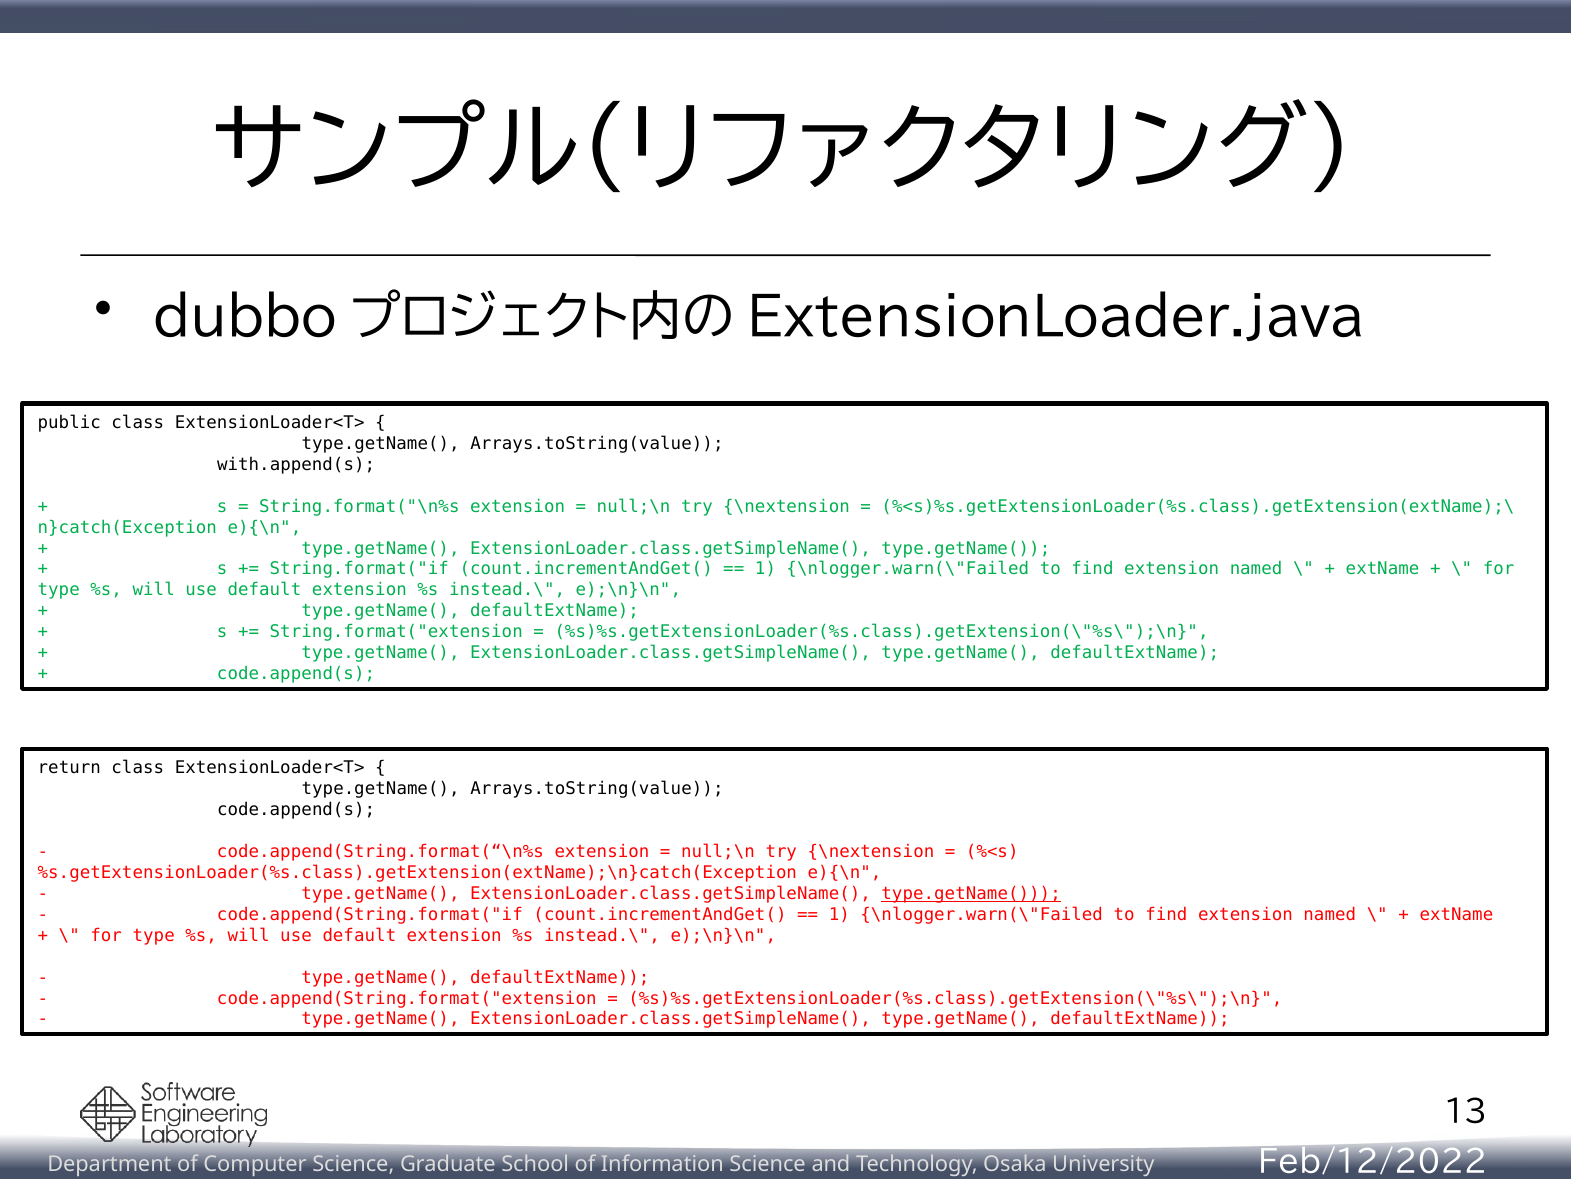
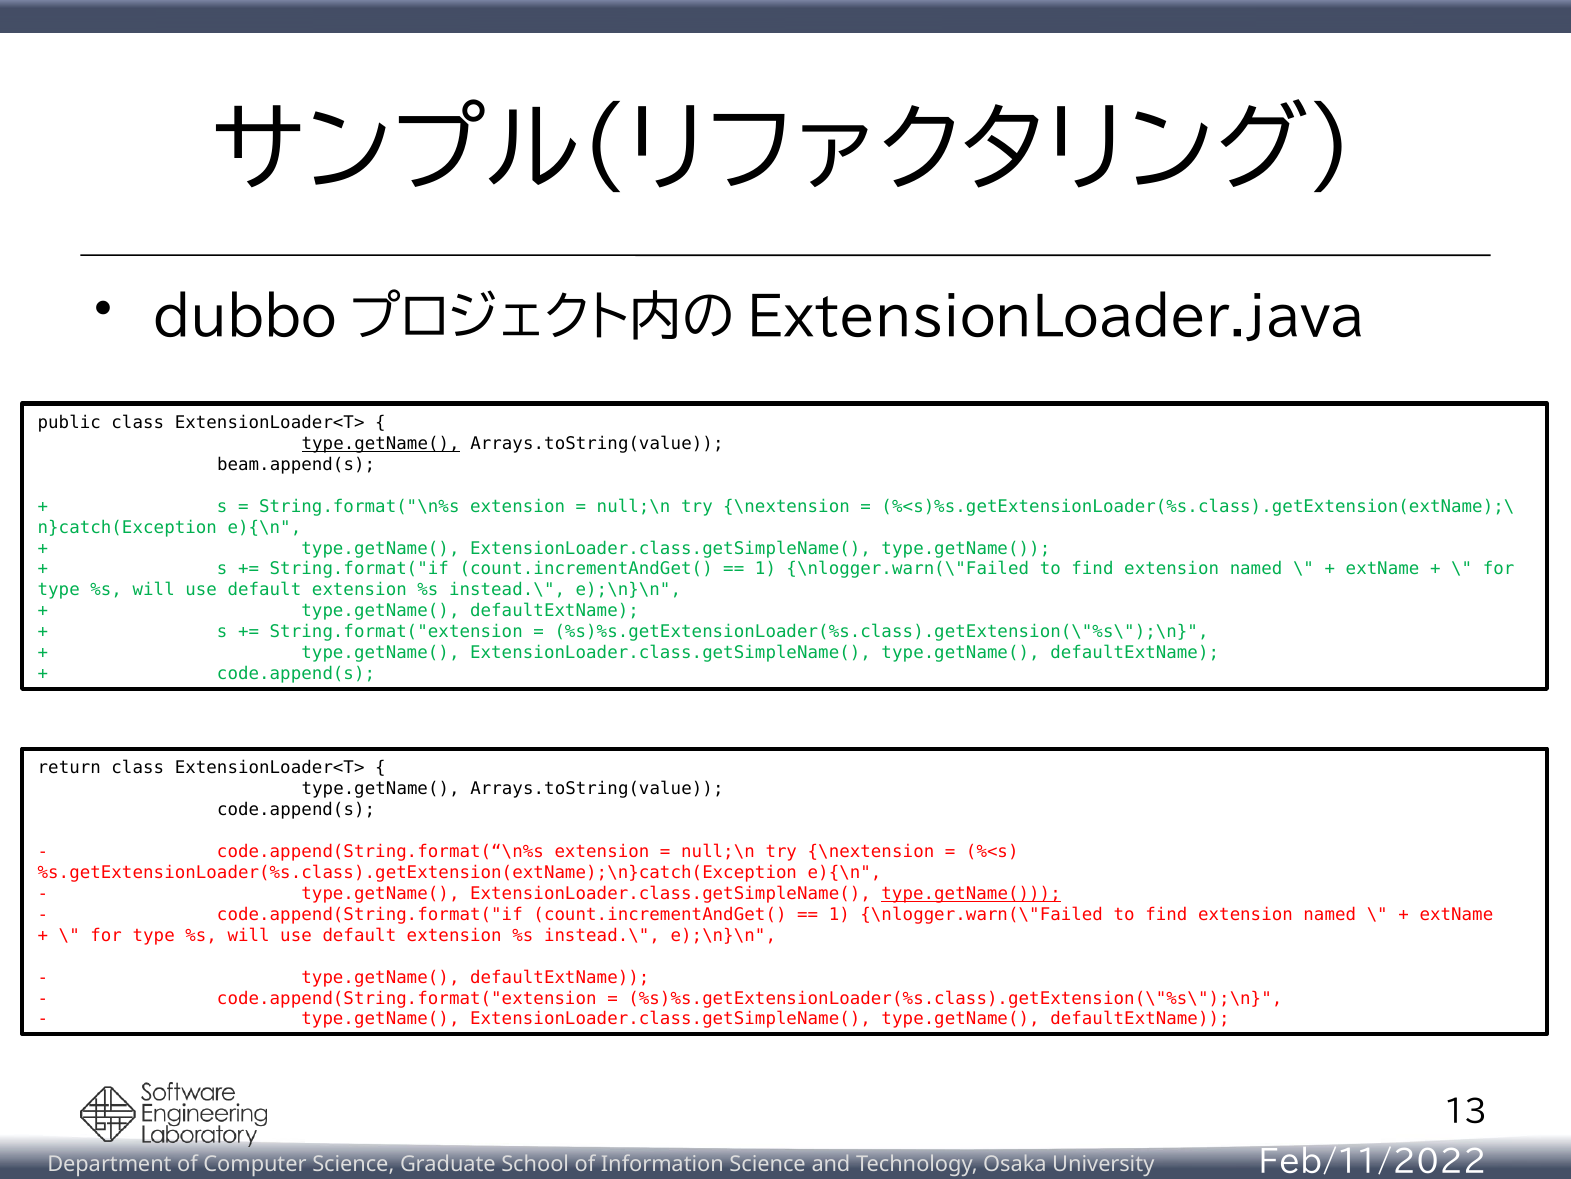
type.getName( underline: none -> present (381, 443)
with.append(s: with.append(s -> beam.append(s (296, 464)
Feb/12/2022: Feb/12/2022 -> Feb/11/2022 (1372, 1162)
